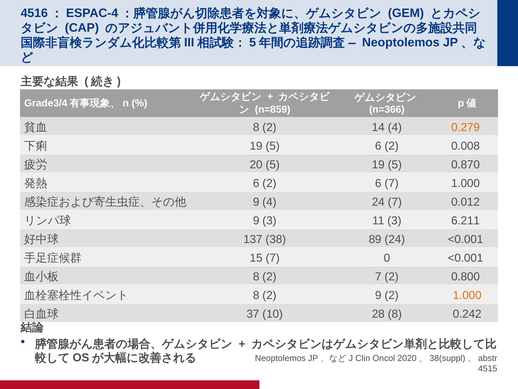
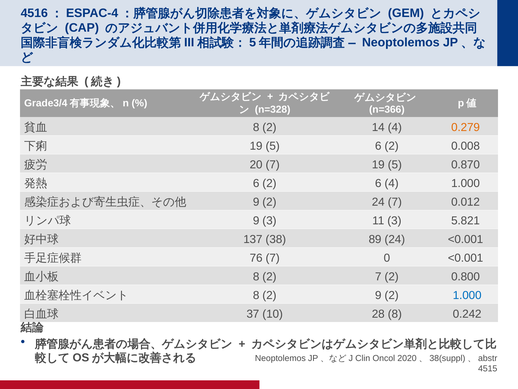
n=859: n=859 -> n=328 (273, 109)
20 5: 5 -> 7 (273, 164)
6 7: 7 -> 4 (392, 183)
4: 4 -> 2 (269, 202)
6.211: 6.211 -> 5.821 (466, 220)
15: 15 -> 76 (256, 258)
1.000 colour: orange -> blue (467, 295)
